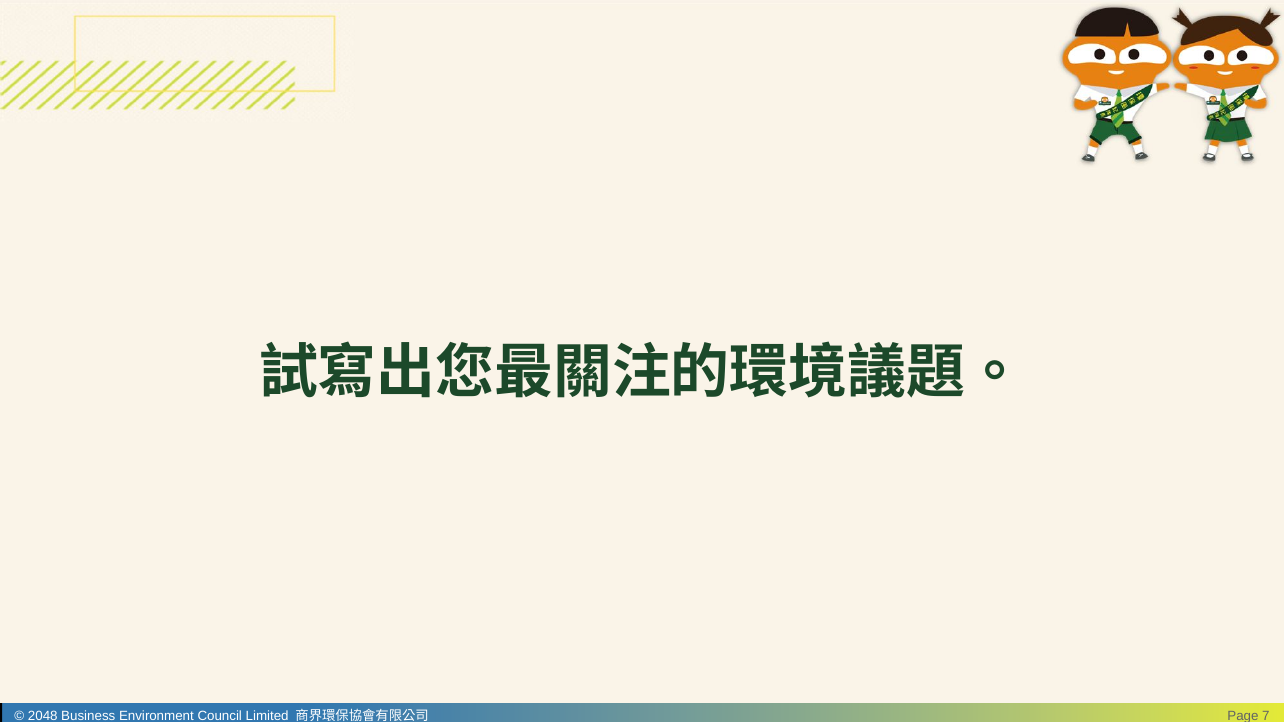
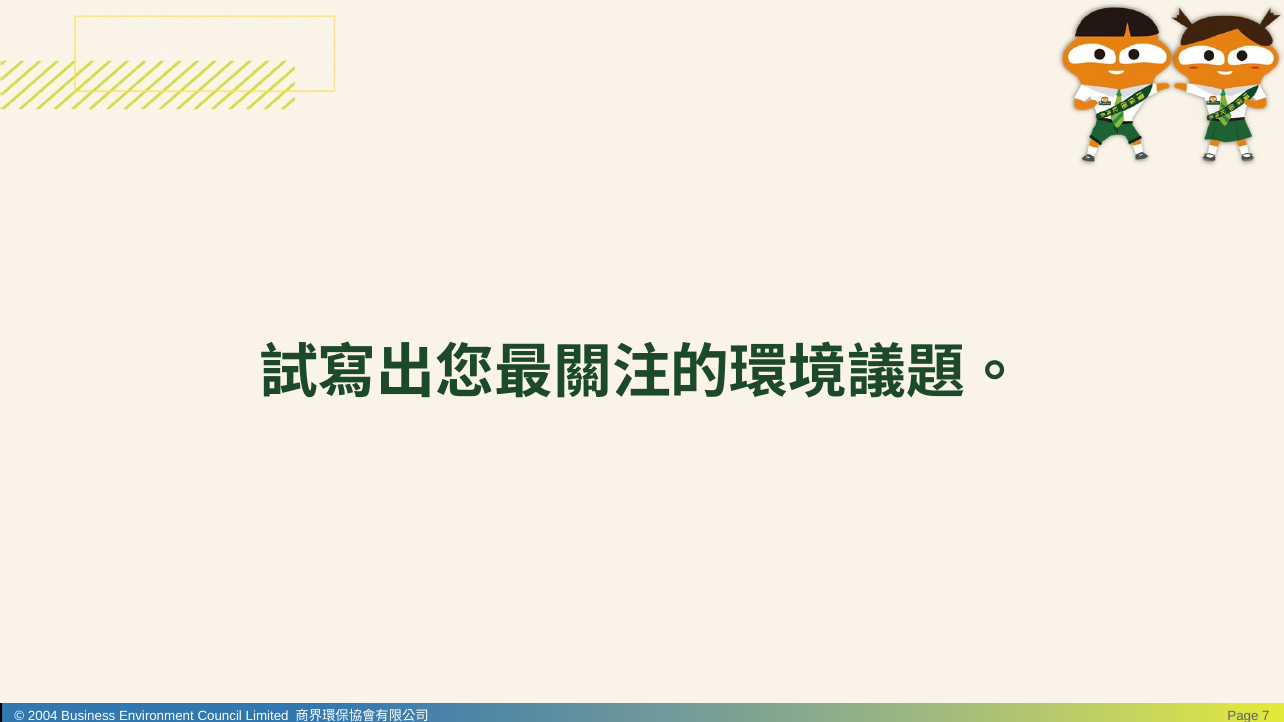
2048: 2048 -> 2004 (43, 716)
